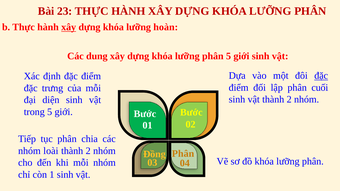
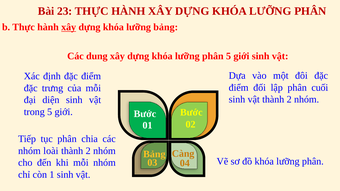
lưỡng hoàn: hoàn -> bảng (166, 27)
đặc underline: present -> none (321, 76)
Phân: Phân -> Càng (183, 154)
Đồng: Đồng -> Bảng (154, 154)
